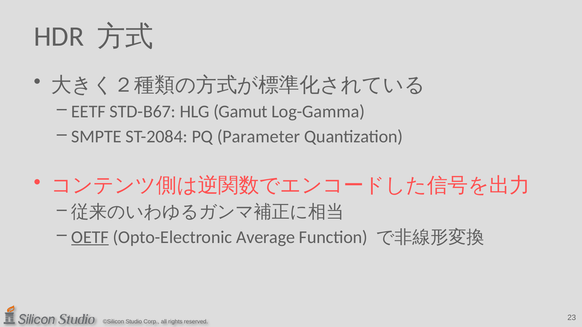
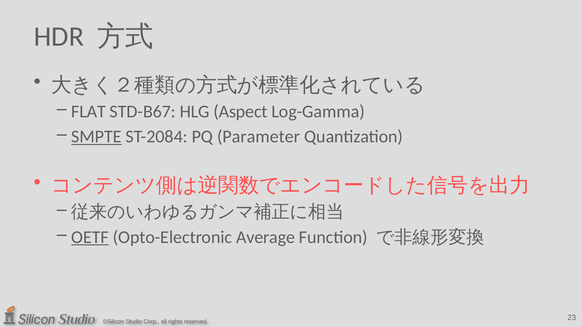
EETF: EETF -> FLAT (89, 112)
Gamut: Gamut -> Aspect (240, 112)
SMPTE underline: none -> present (96, 137)
